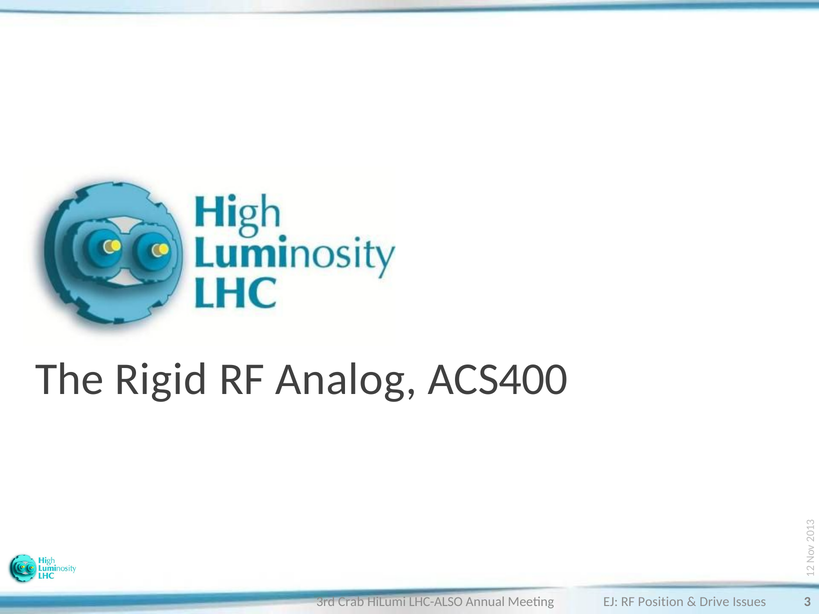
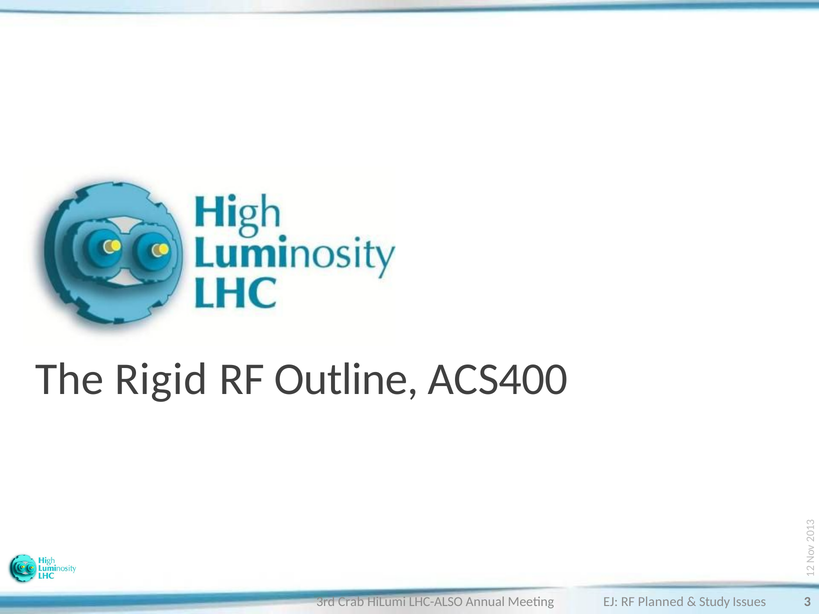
Analog: Analog -> Outline (346, 380)
Position: Position -> Planned (661, 602)
Drive: Drive -> Study (715, 602)
